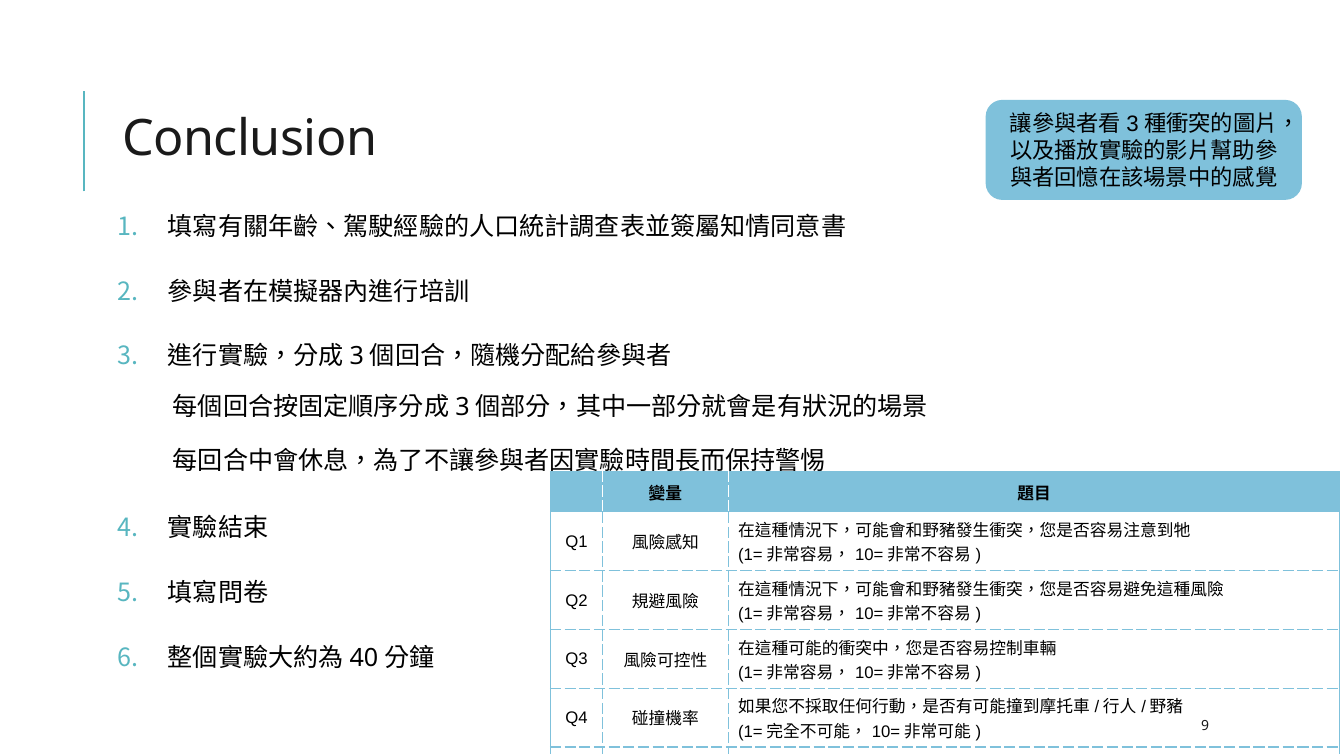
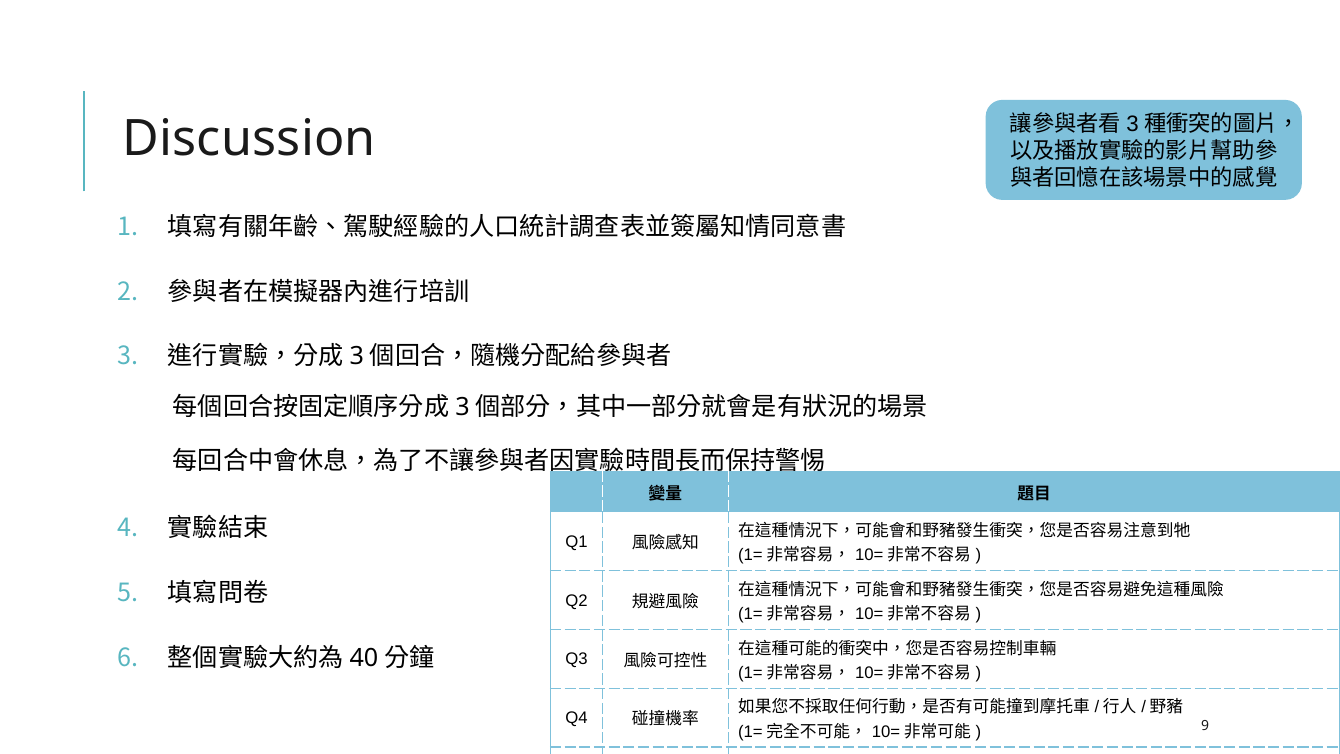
Conclusion: Conclusion -> Discussion (249, 139)
